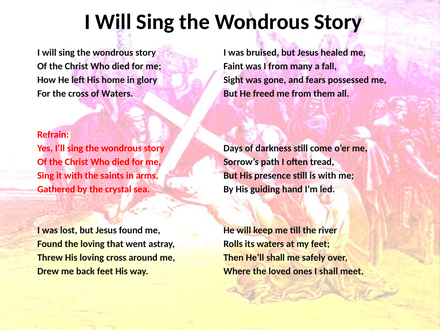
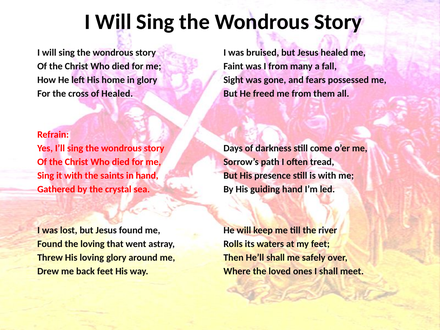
of Waters: Waters -> Healed (117, 94)
in arms: arms -> hand (147, 176)
loving cross: cross -> glory (116, 258)
